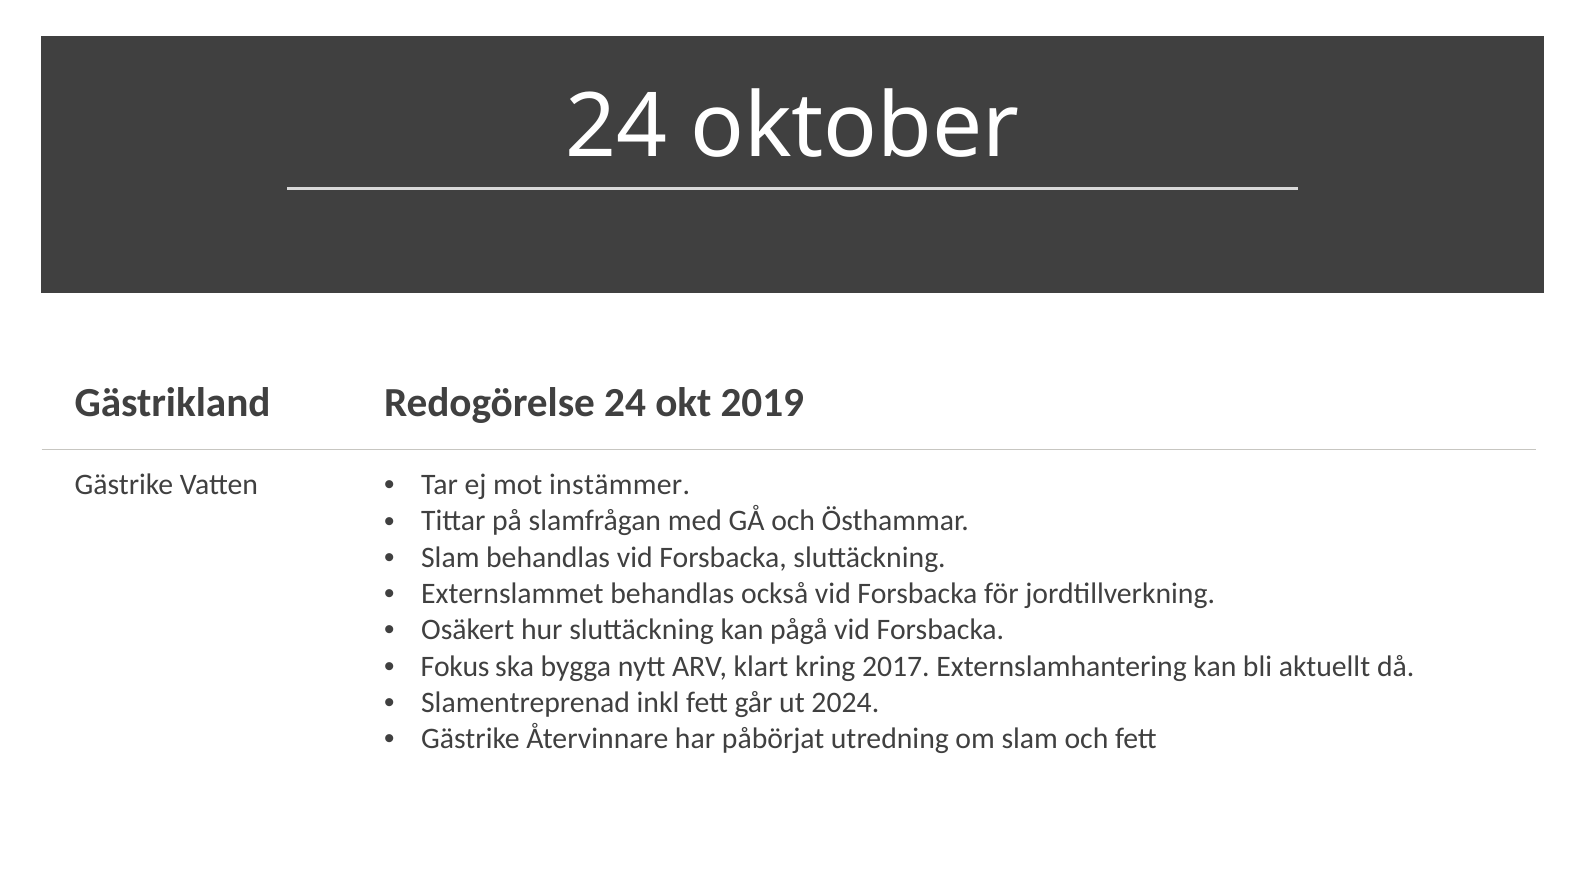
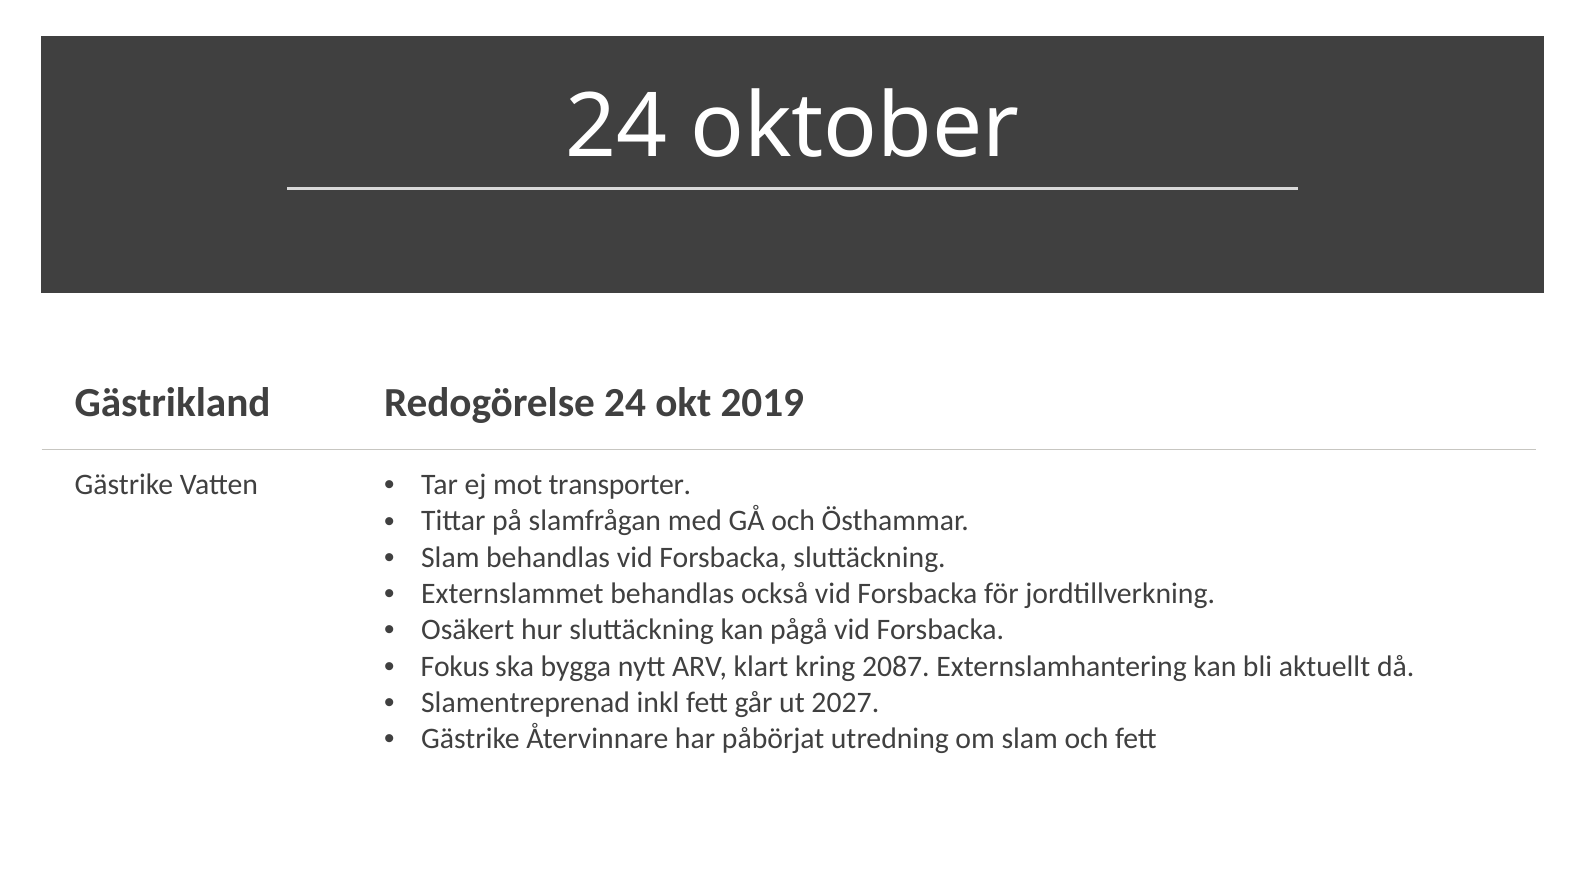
instämmer: instämmer -> transporter (620, 485)
2017: 2017 -> 2087 (896, 666)
2024: 2024 -> 2027 (845, 702)
